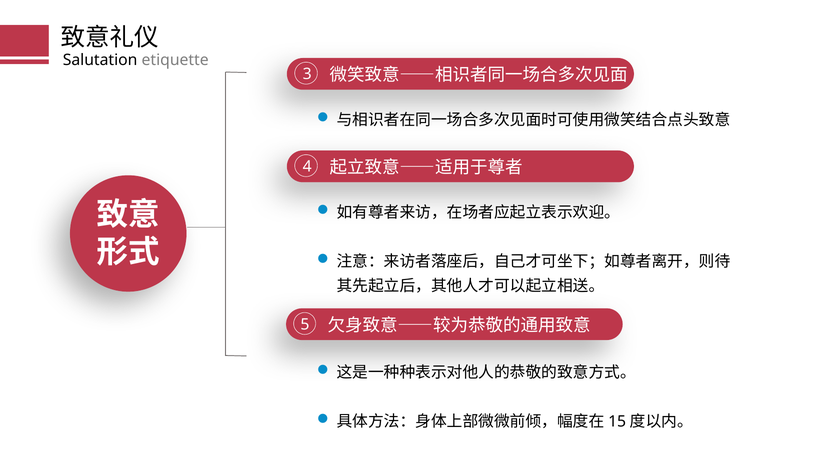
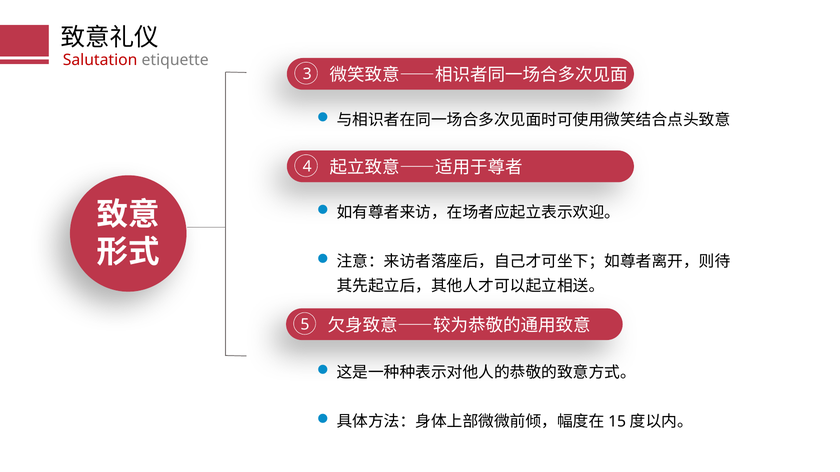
Salutation colour: black -> red (100, 60)
